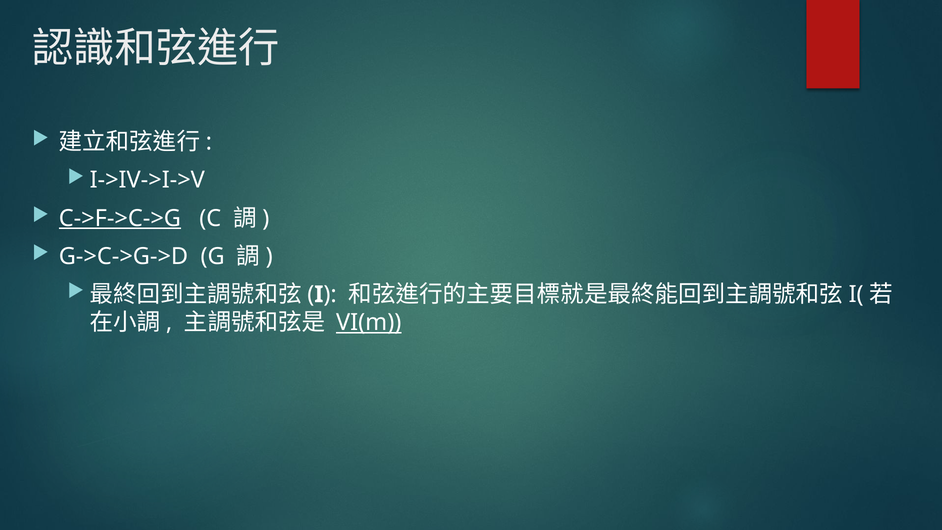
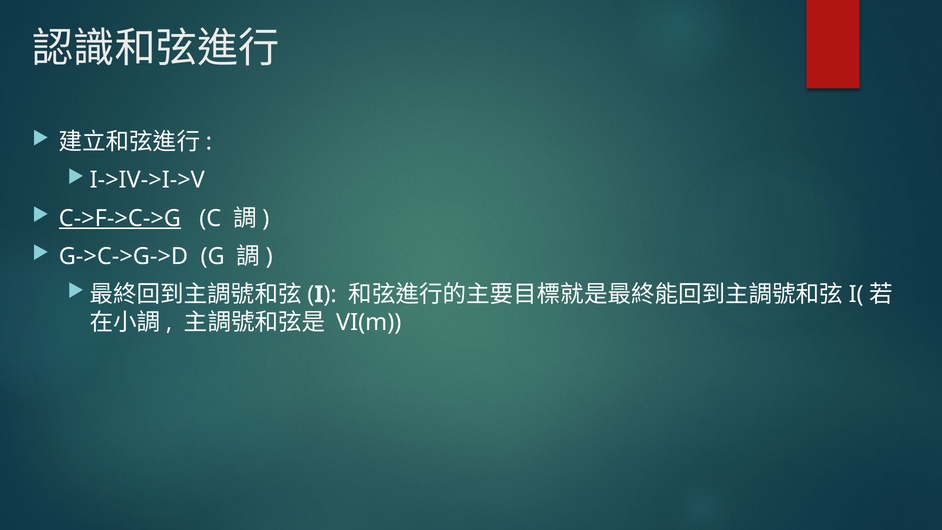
VI(m underline: present -> none (369, 323)
